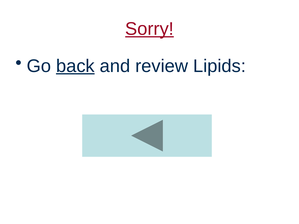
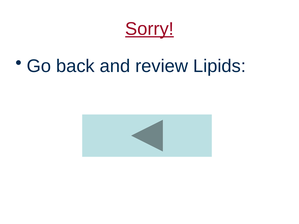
back underline: present -> none (75, 66)
